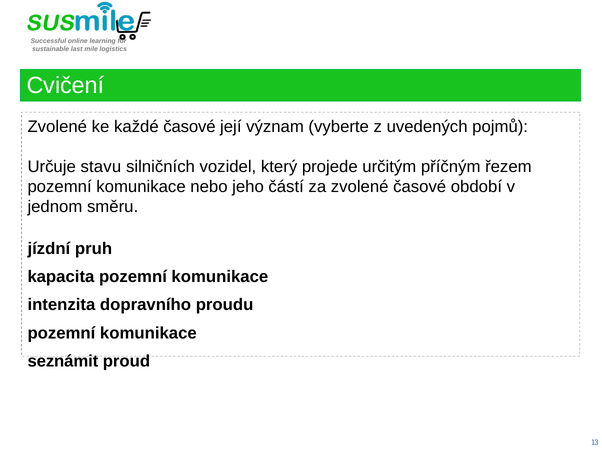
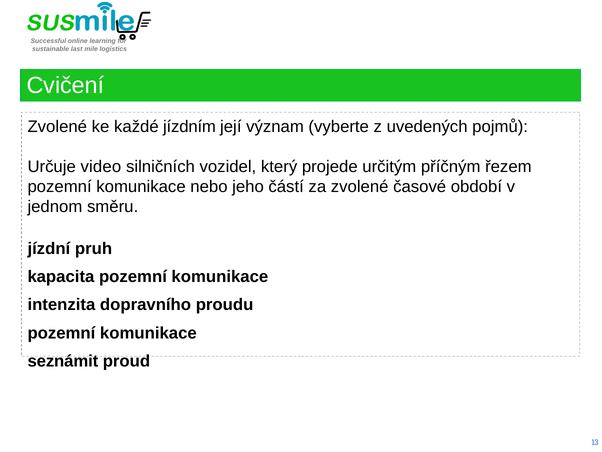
každé časové: časové -> jízdním (189, 126)
stavu: stavu -> video (101, 167)
